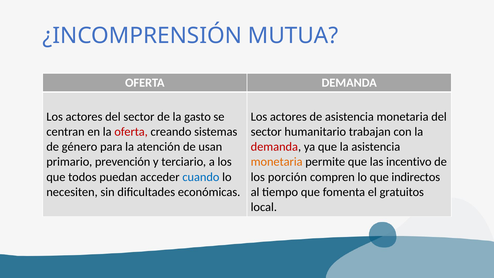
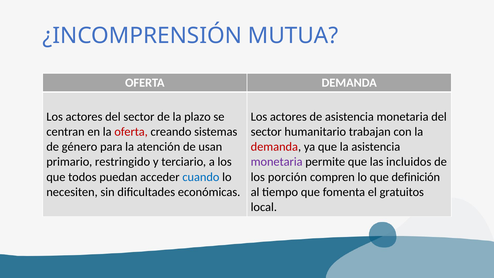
gasto: gasto -> plazo (197, 117)
prevención: prevención -> restringido (123, 162)
monetaria colour: orange -> purple (277, 162)
incentivo: incentivo -> incluidos (409, 162)
indirectos: indirectos -> definición (416, 177)
